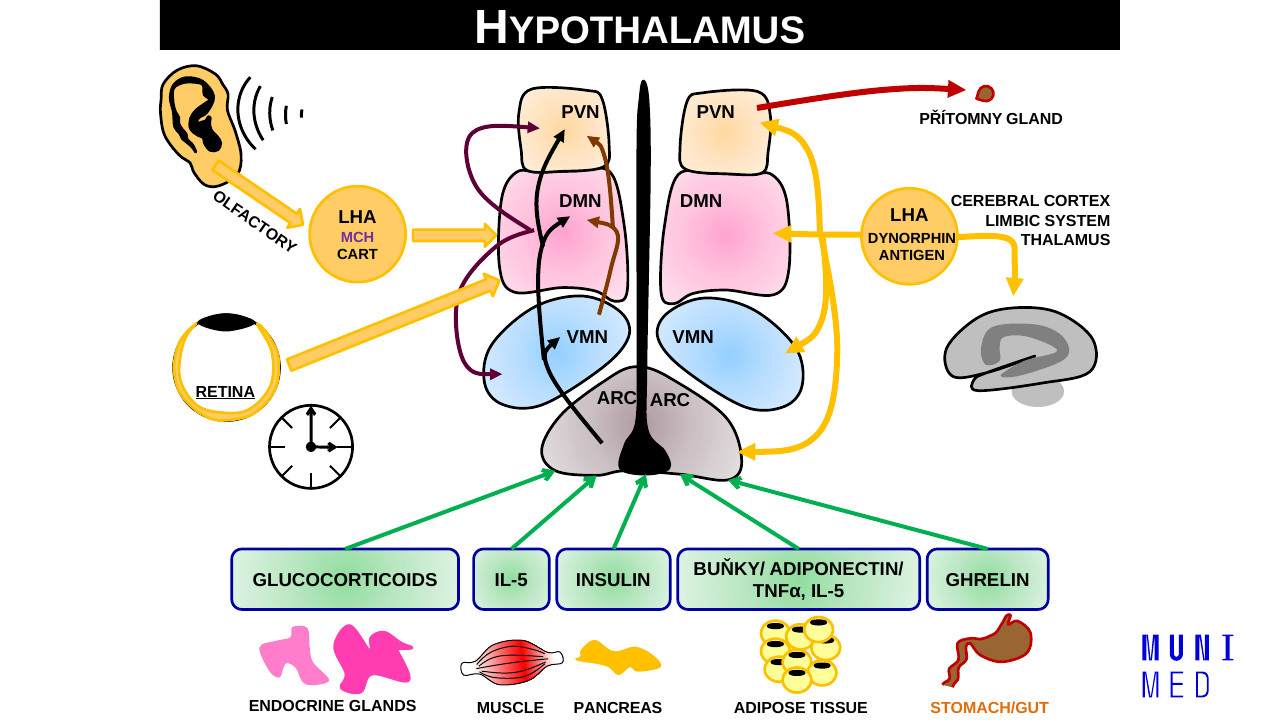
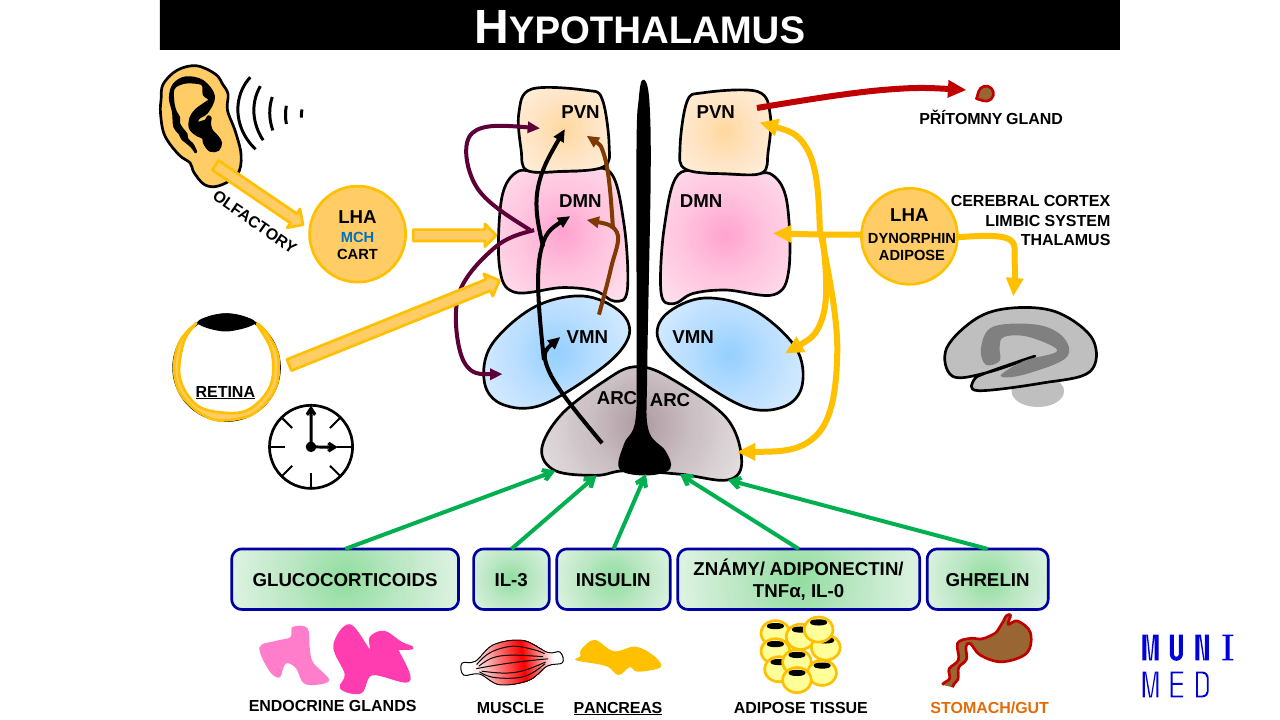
MCH colour: purple -> blue (358, 238)
ANTIGEN: ANTIGEN -> ADIPOSE (912, 256)
BUŇKY/: BUŇKY/ -> ZNÁMY/ (729, 569)
GLUCOCORTICOIDS IL-5: IL-5 -> IL-3 (511, 580)
TNFα IL-5: IL-5 -> IL-0 (828, 592)
PANCREAS underline: none -> present (618, 708)
